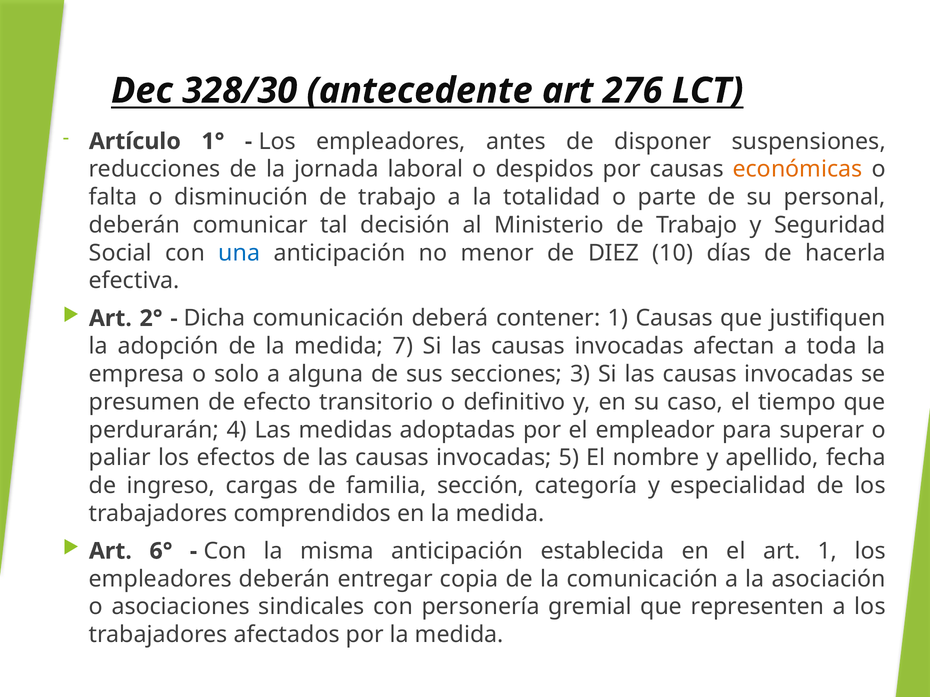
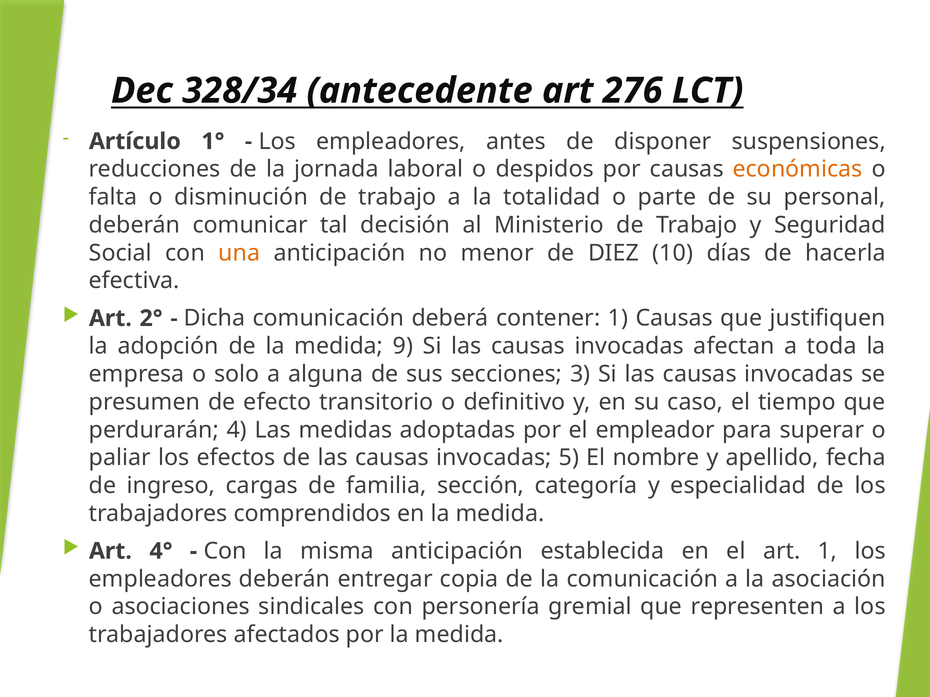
328/30: 328/30 -> 328/34 (240, 91)
una colour: blue -> orange (239, 253)
7: 7 -> 9 (403, 346)
6°: 6° -> 4° (161, 551)
